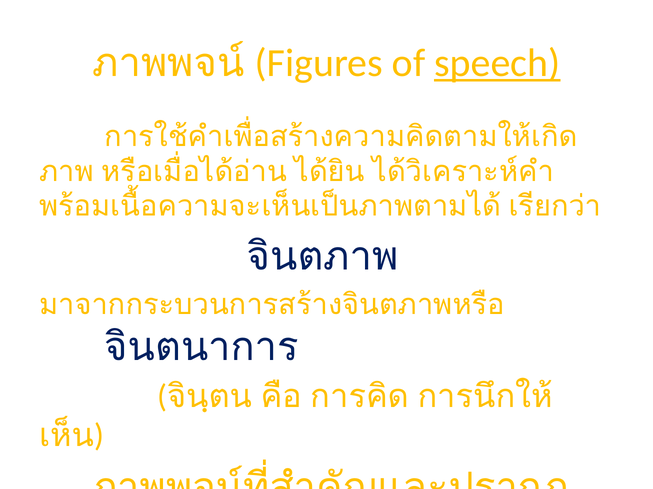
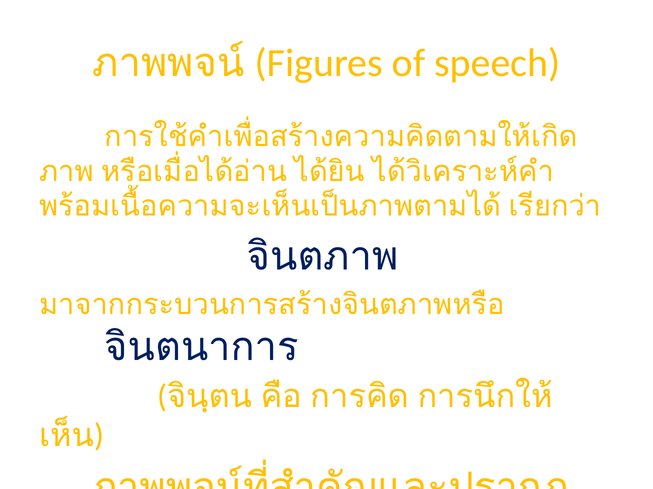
speech underline: present -> none (497, 63)
